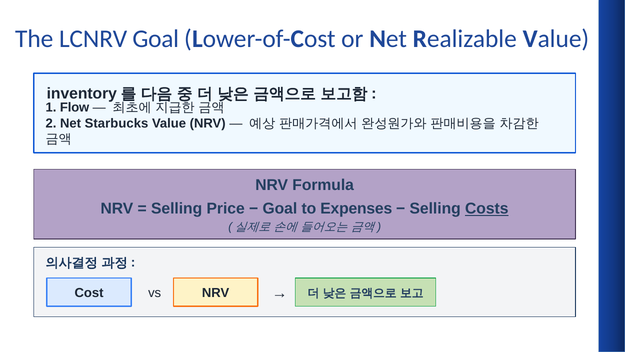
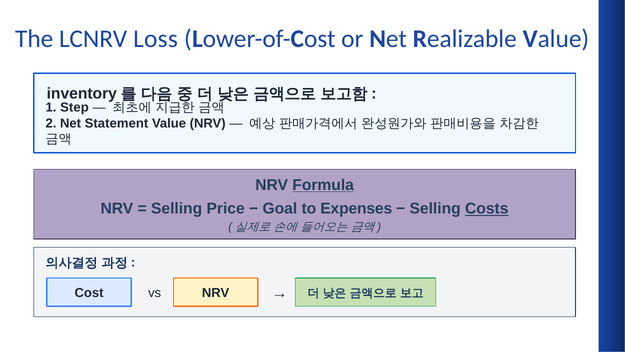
LCNRV Goal: Goal -> Loss (156, 39)
Flow: Flow -> Step (74, 107)
Starbucks: Starbucks -> Statement (117, 123)
Formula underline: none -> present (323, 185)
